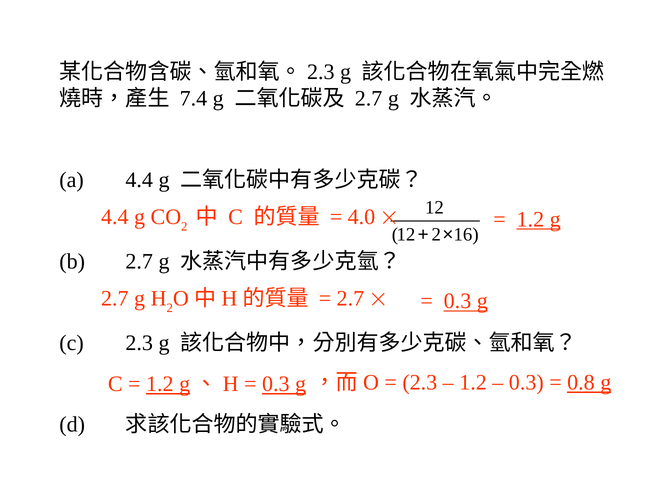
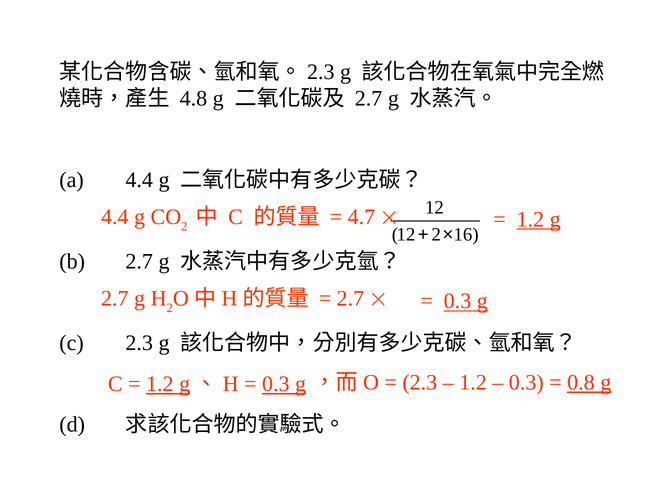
7.4: 7.4 -> 4.8 (193, 98)
4.0: 4.0 -> 4.7 (361, 217)
